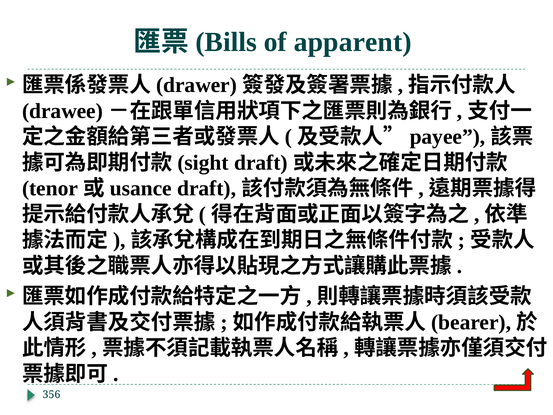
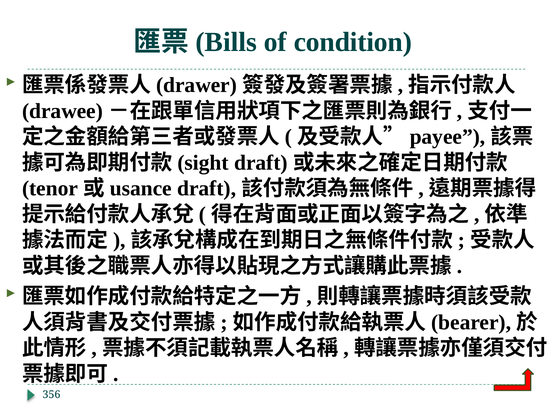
apparent: apparent -> condition (353, 42)
